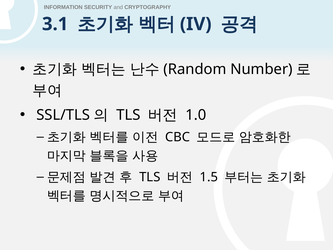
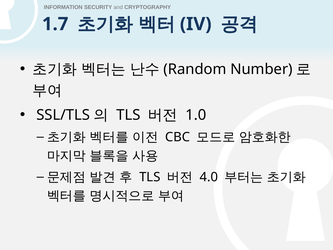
3.1: 3.1 -> 1.7 (55, 24)
1.5: 1.5 -> 4.0 (209, 177)
